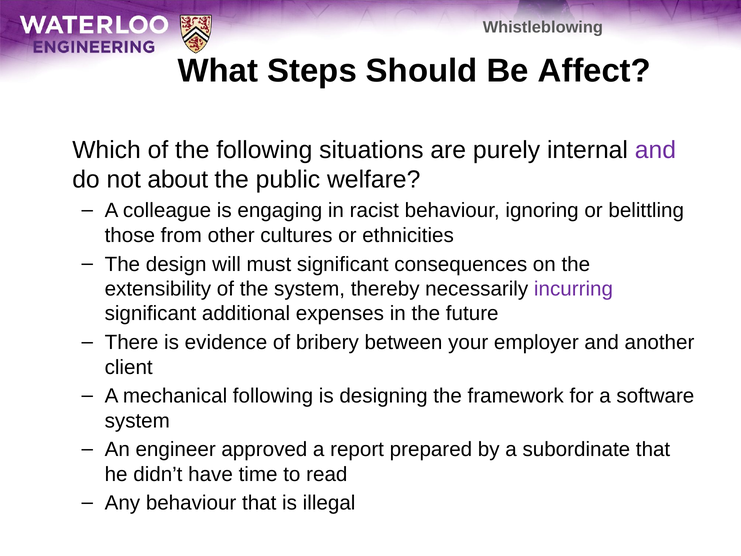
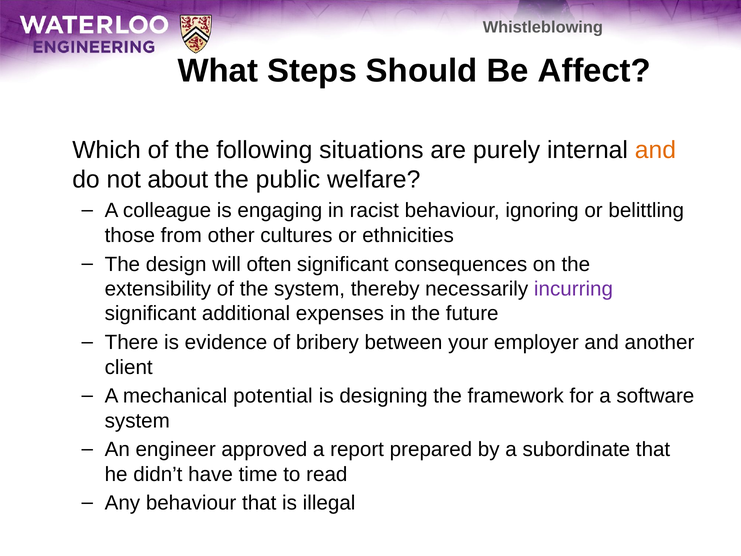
and colour: purple -> orange (655, 150)
must: must -> often (269, 264)
mechanical following: following -> potential (273, 396)
